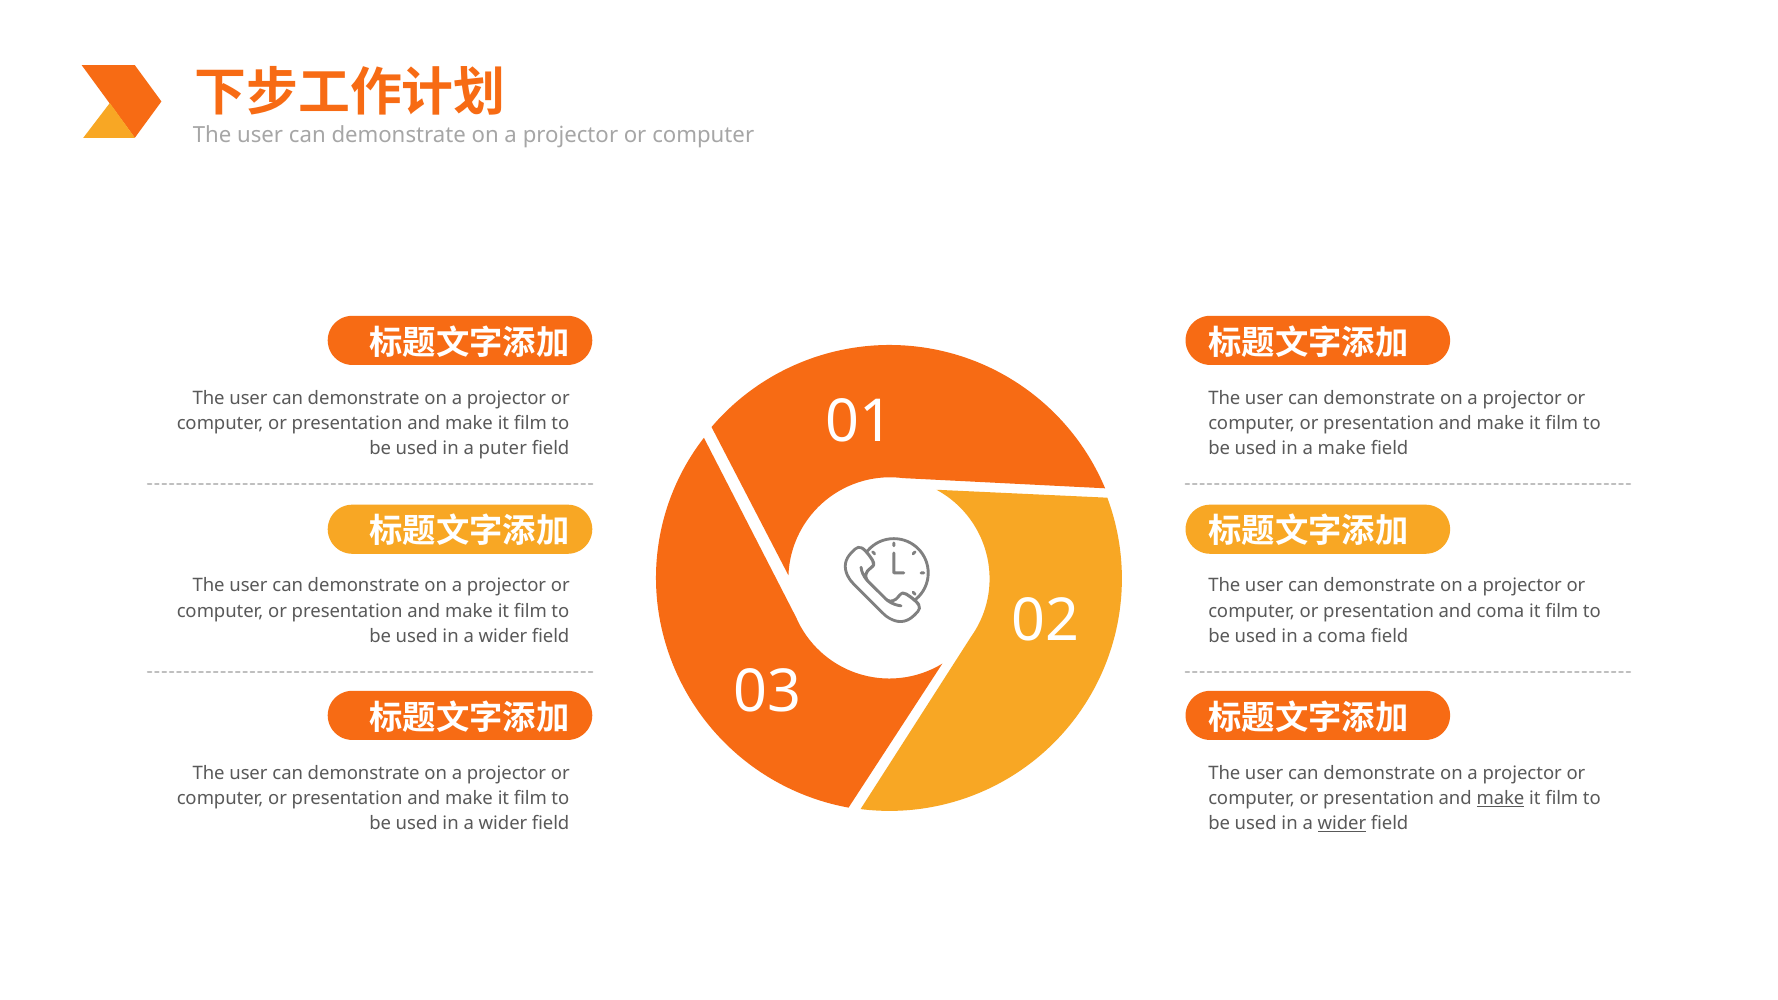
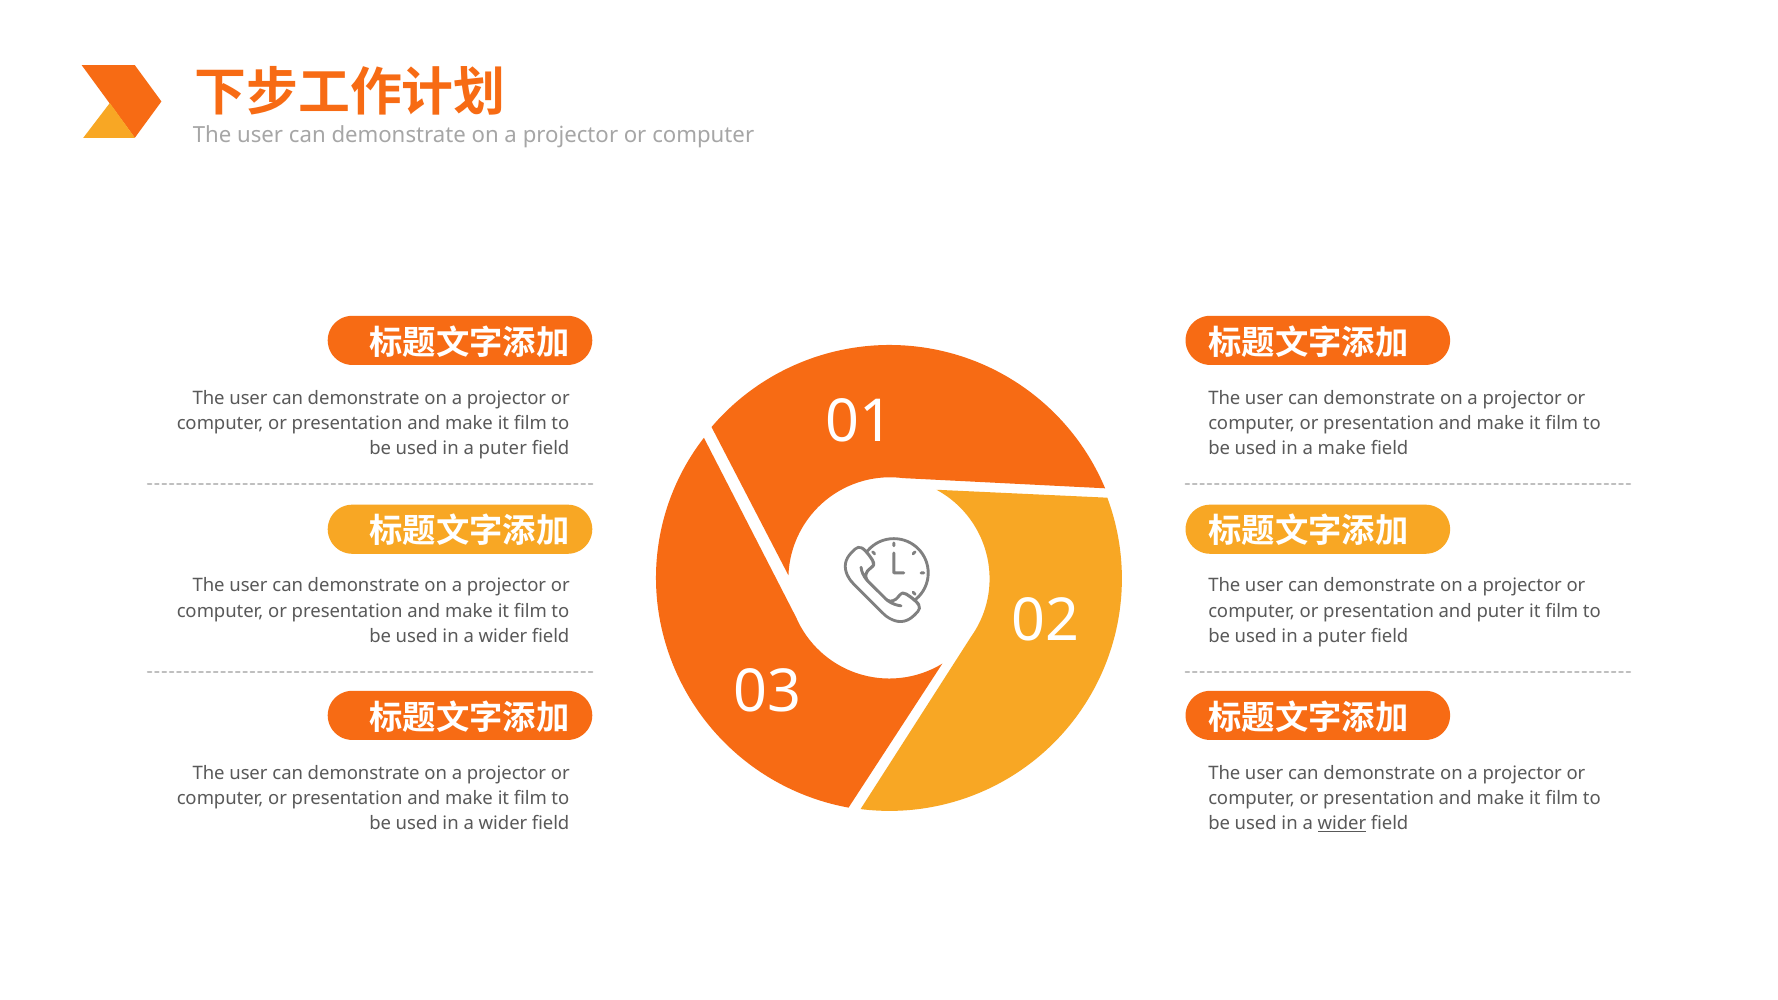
and coma: coma -> puter (1500, 611)
coma: coma -> puter (1342, 636)
make underline: present -> none (1500, 799)
